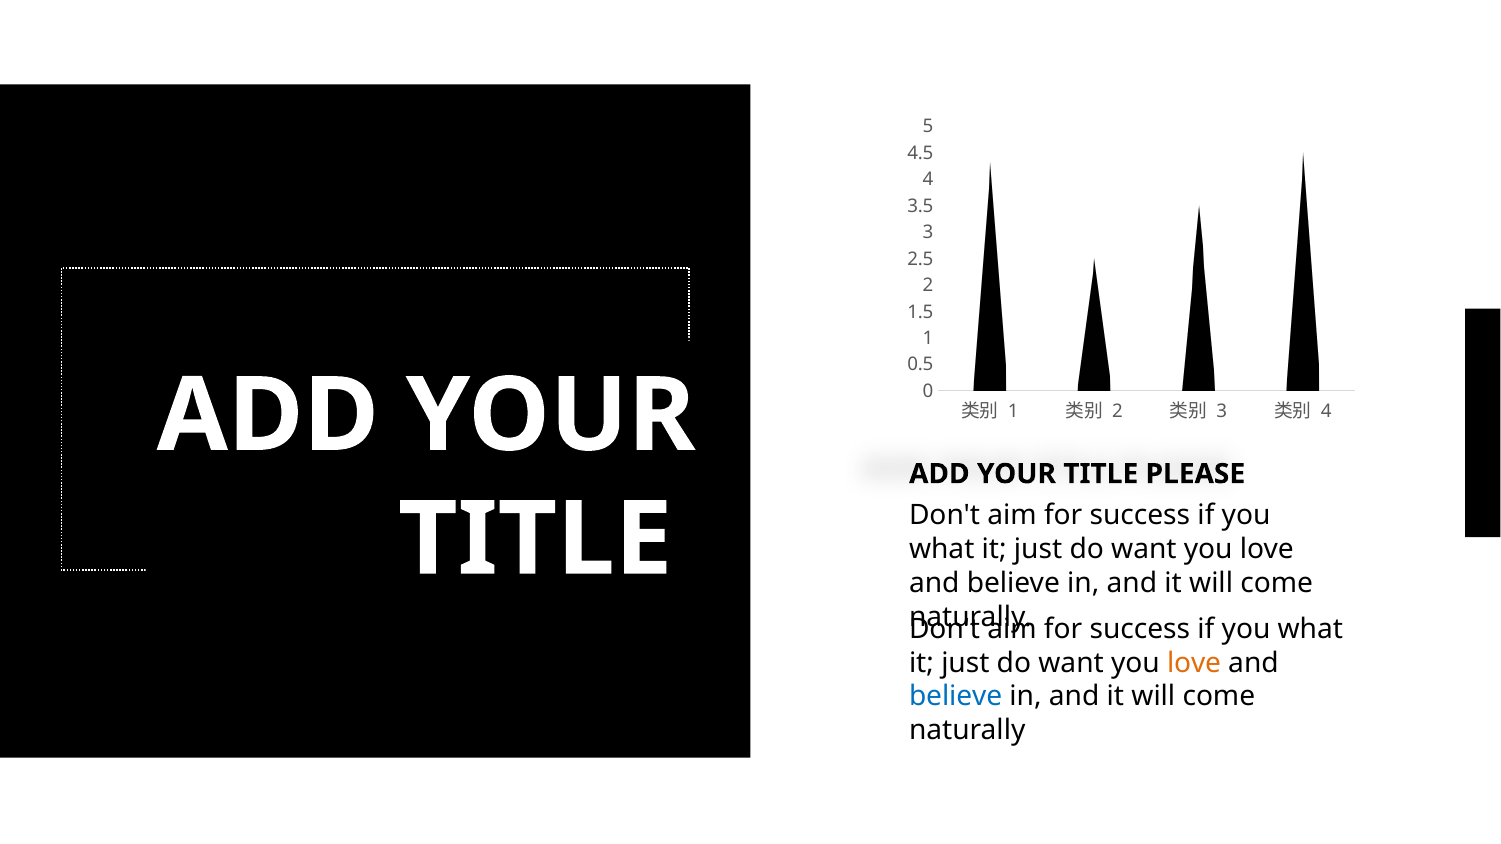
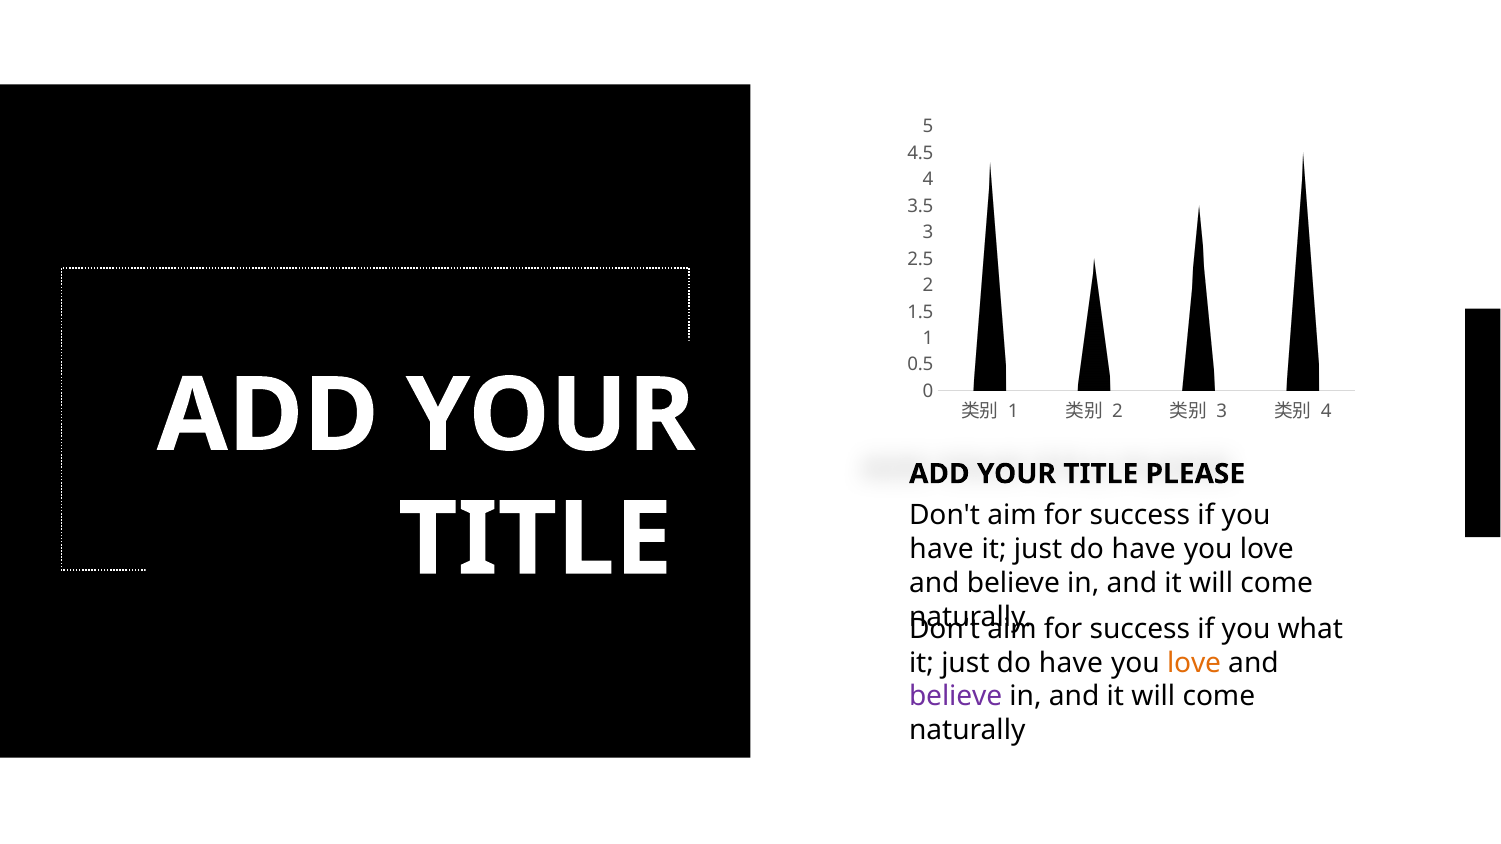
what: what -> have (942, 550)
want: want -> have (1144, 550)
want: want -> have (1071, 663)
believe colour: blue -> purple (956, 697)
